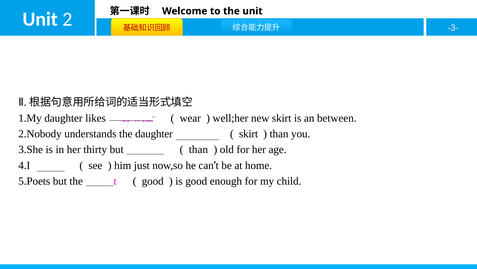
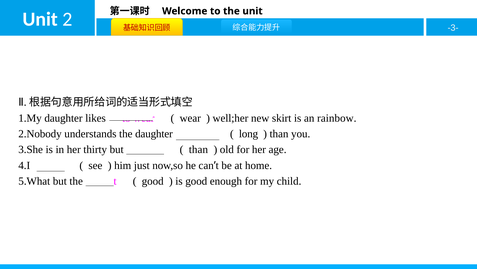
between: between -> rainbow (337, 118)
skirt: skirt -> long (249, 134)
5.Poets: 5.Poets -> 5.What (34, 181)
